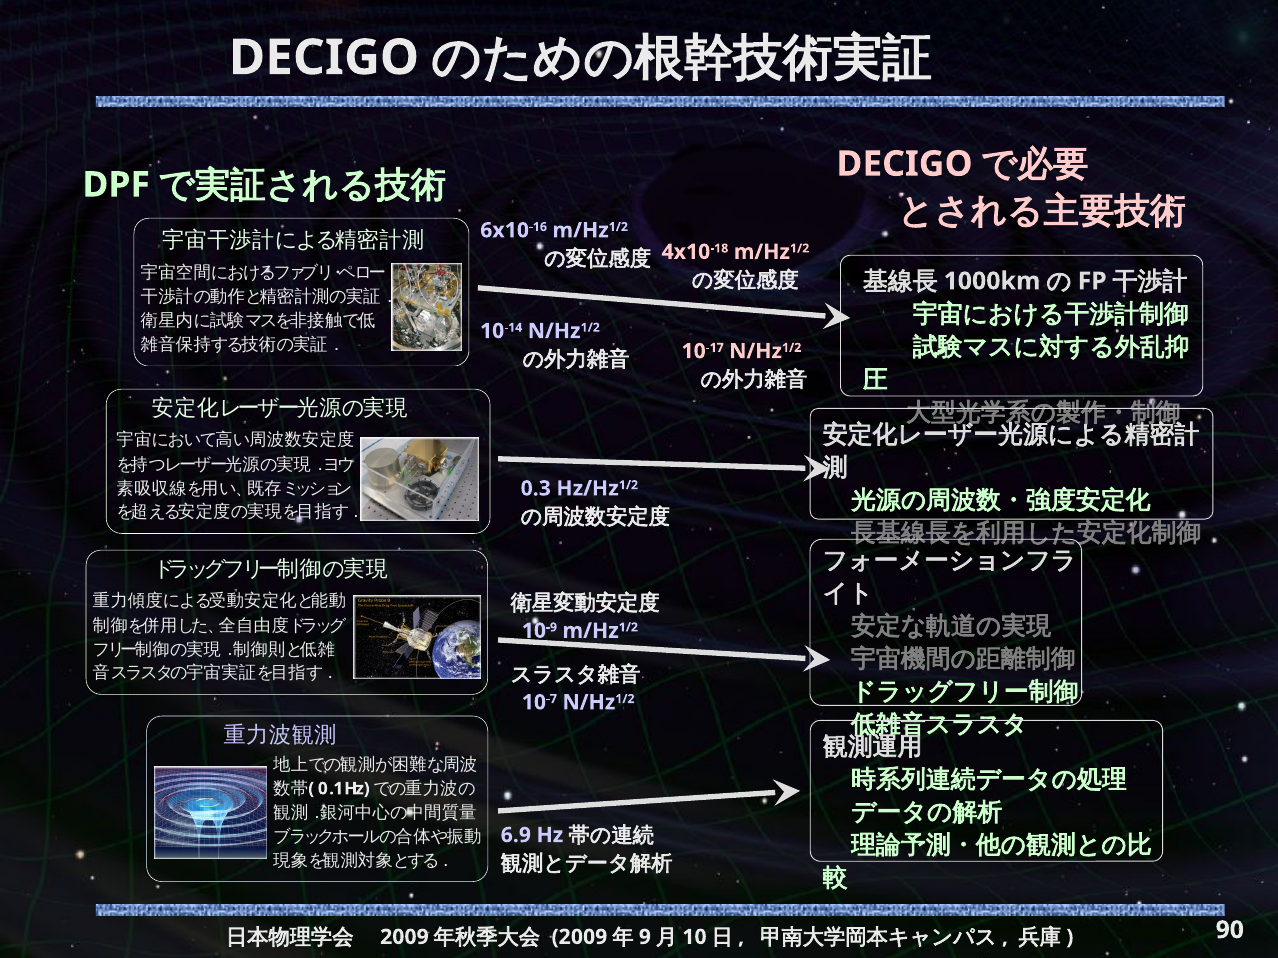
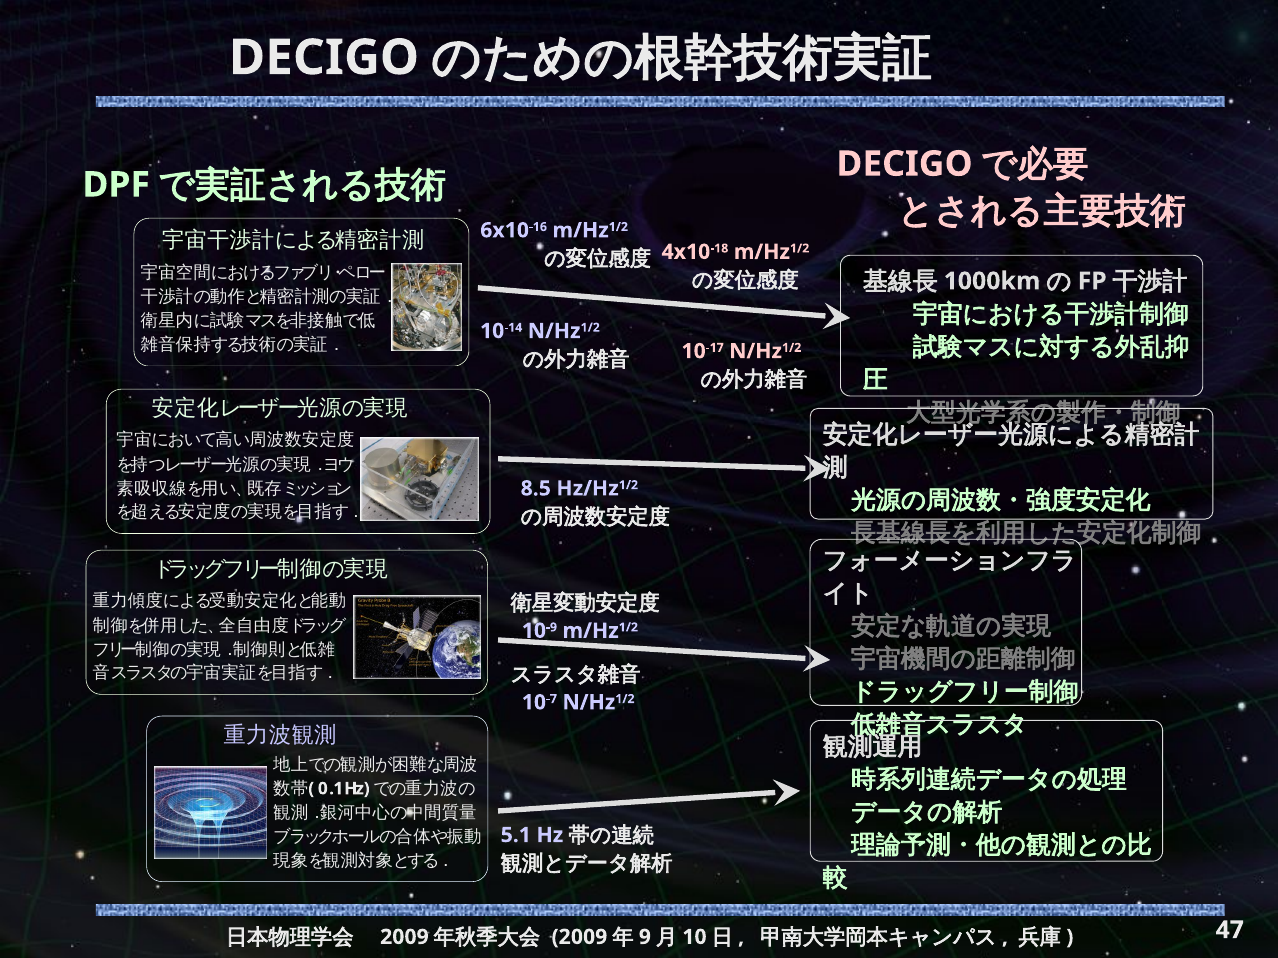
0.3: 0.3 -> 8.5 (536, 489)
6.9: 6.9 -> 5.1 (516, 835)
90: 90 -> 47 (1230, 930)
